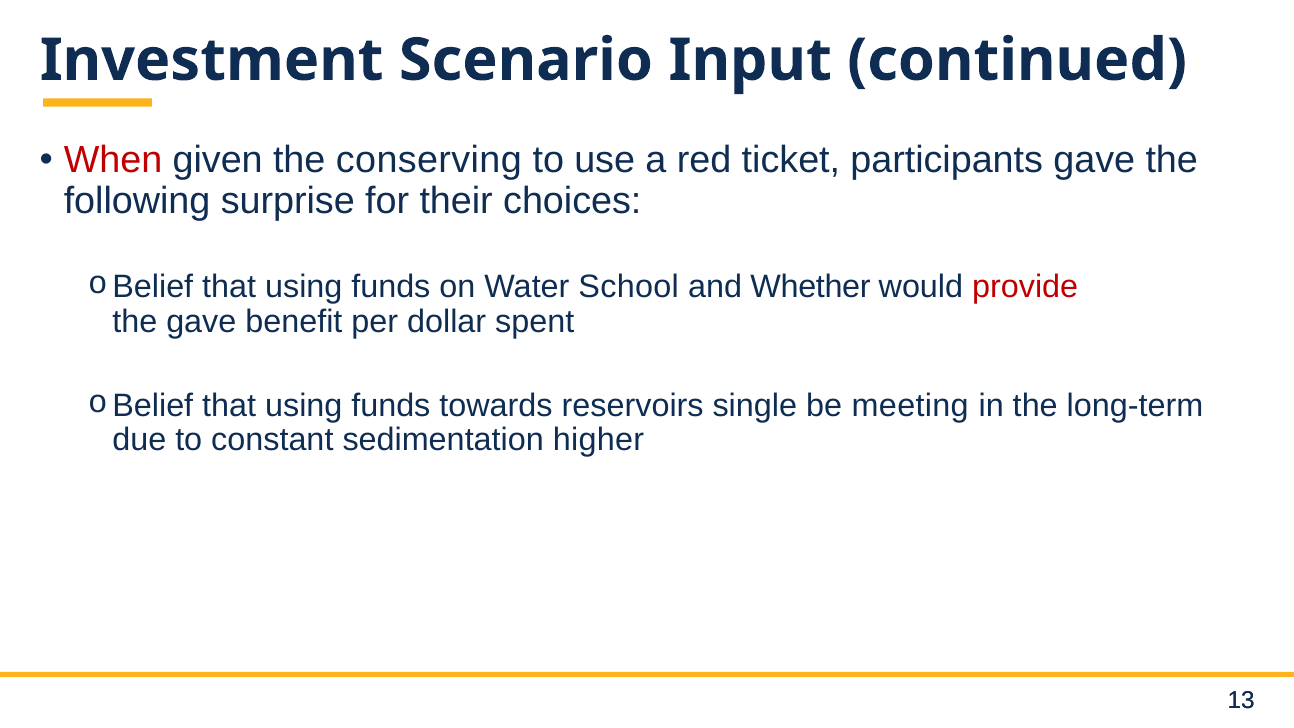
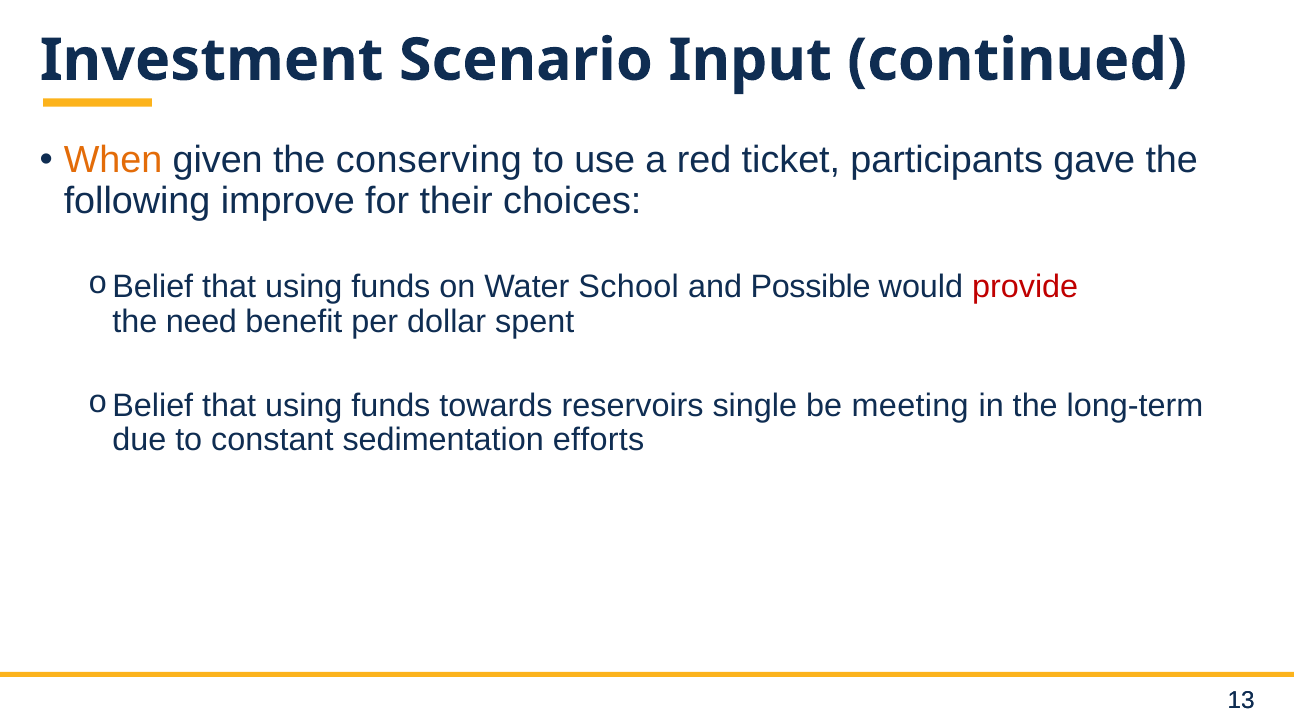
When colour: red -> orange (113, 160)
surprise: surprise -> improve (288, 201)
Whether: Whether -> Possible (811, 287)
the gave: gave -> need (201, 322)
higher: higher -> efforts (599, 440)
